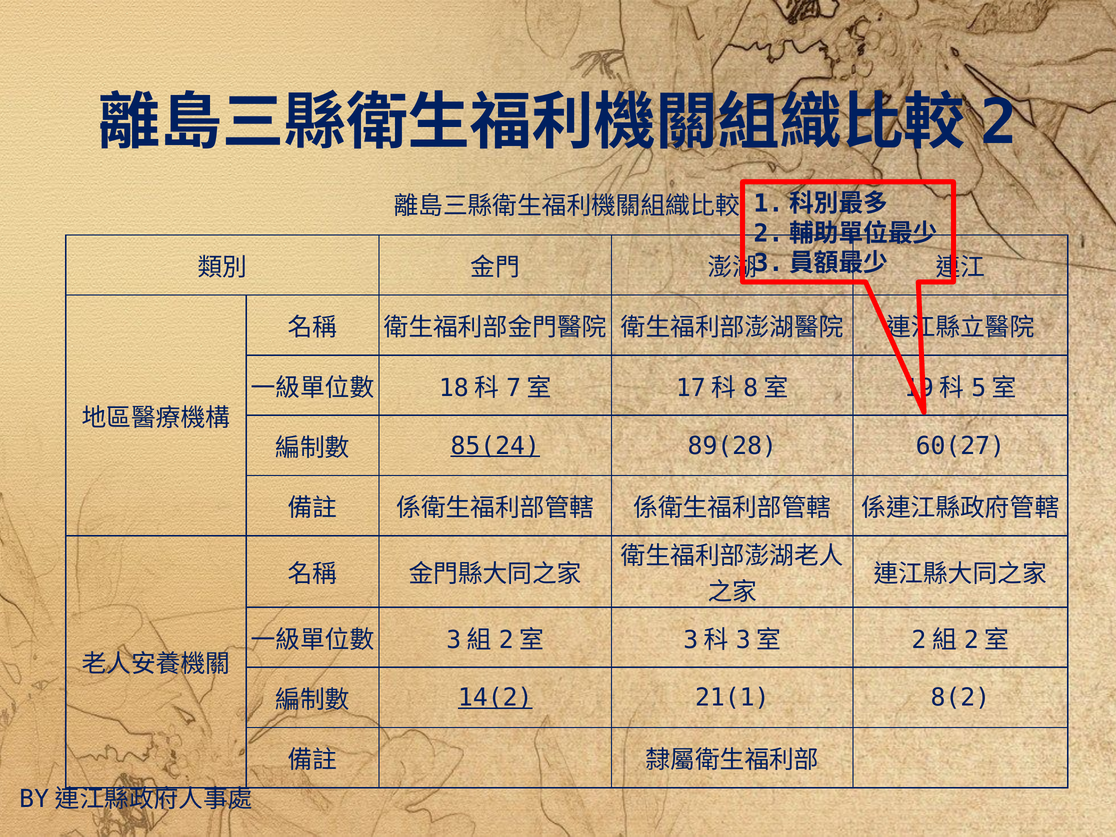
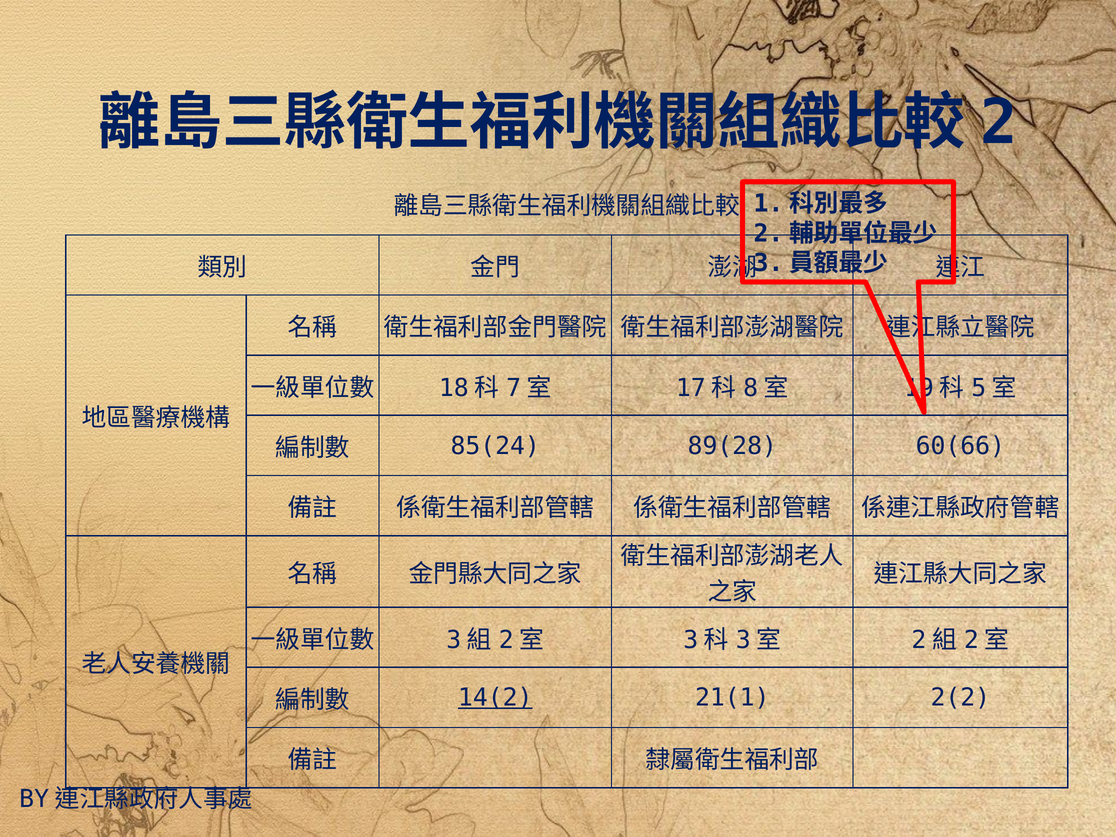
85(24 underline: present -> none (495, 446)
60(27: 60(27 -> 60(66 (960, 446)
8(2: 8(2 -> 2(2 (960, 698)
